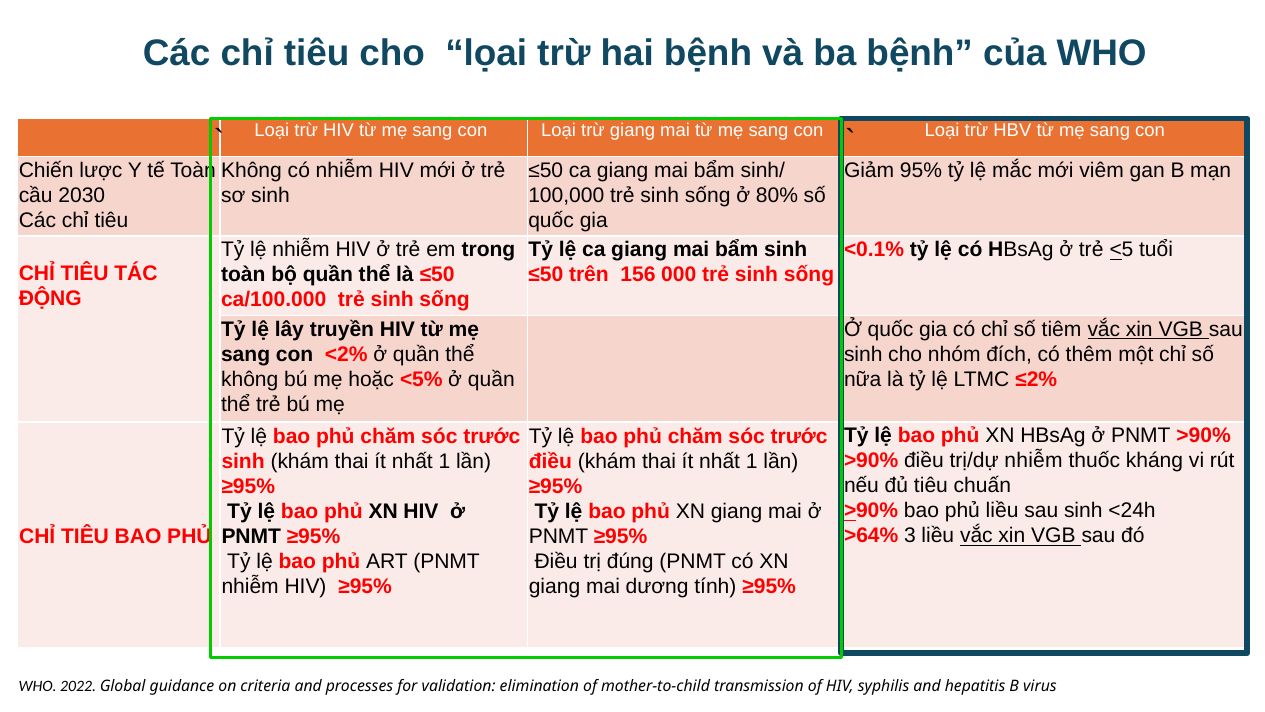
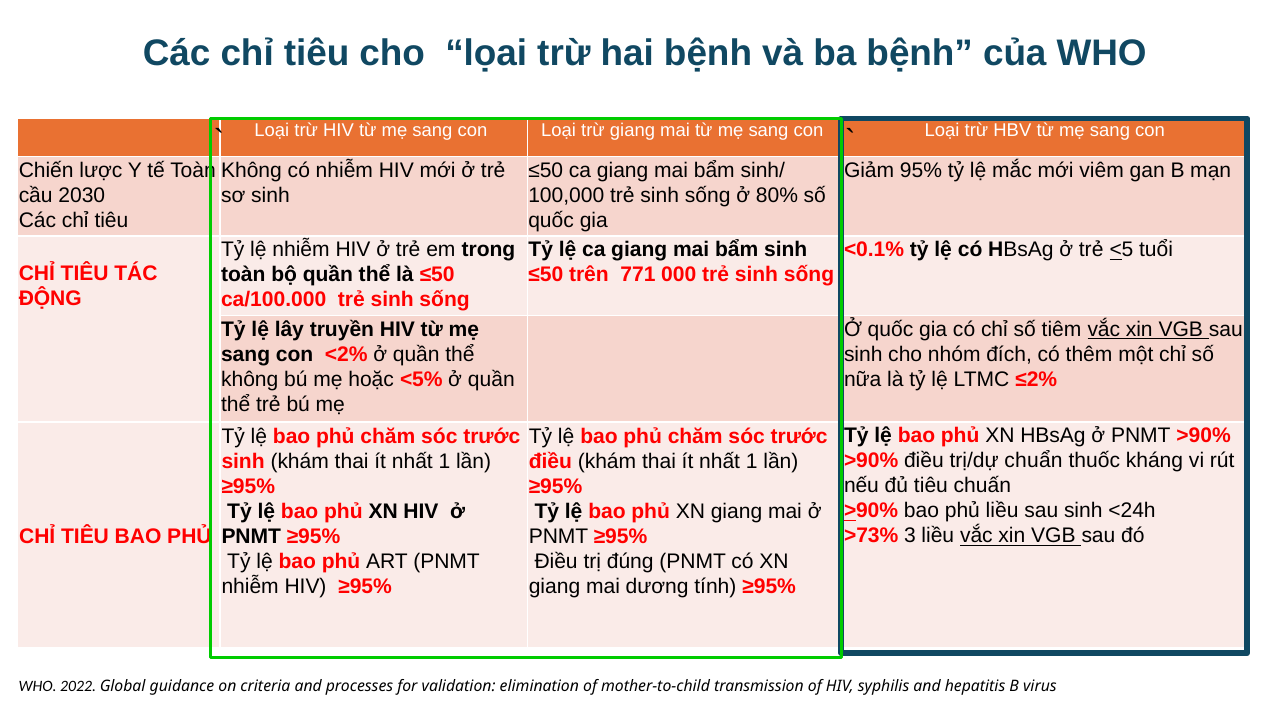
156: 156 -> 771 (638, 275)
trị/dự nhiễm: nhiễm -> chuẩn (1034, 461)
>64%: >64% -> >73% (871, 536)
